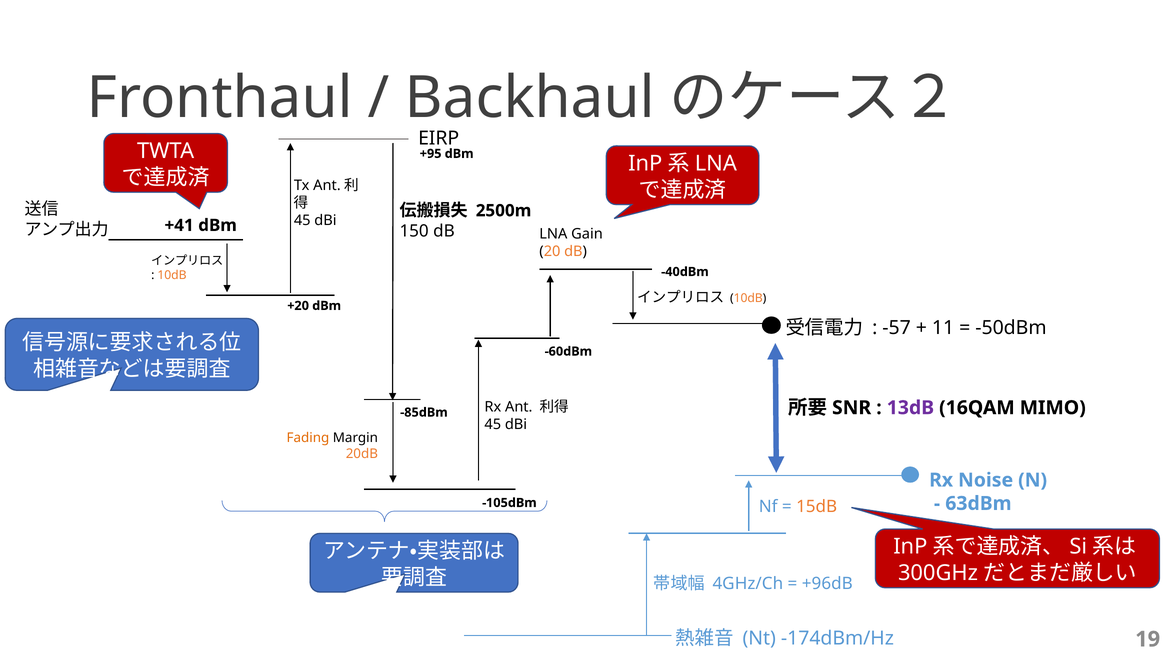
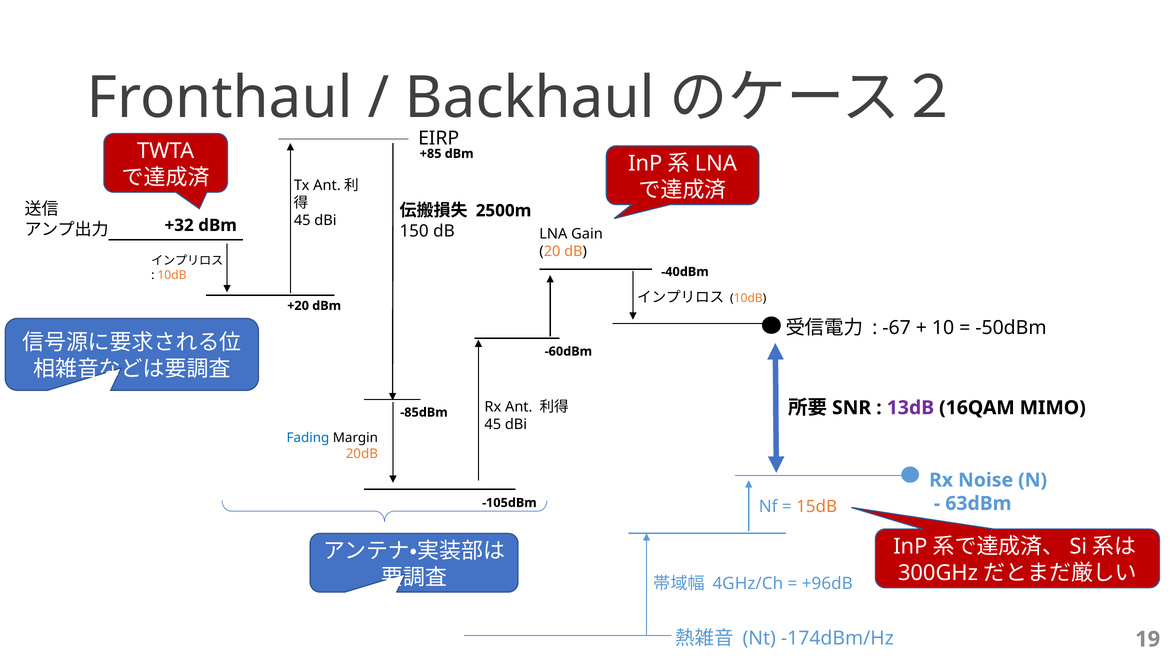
+95: +95 -> +85 (431, 154)
+41: +41 -> +32 (179, 226)
-57: -57 -> -67 (897, 328)
11: 11 -> 10 (943, 328)
Fading colour: orange -> blue (308, 438)
